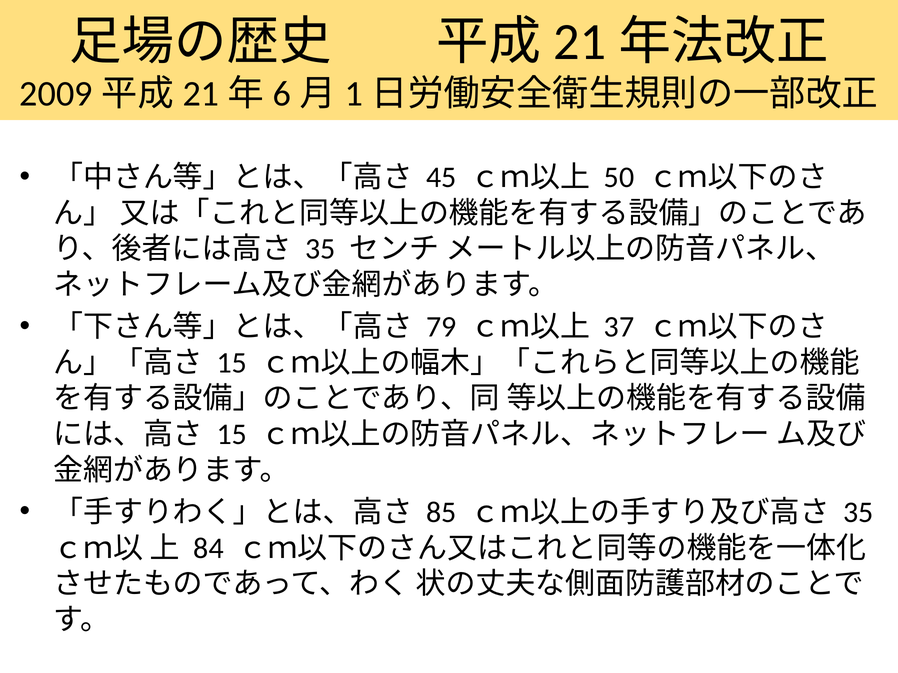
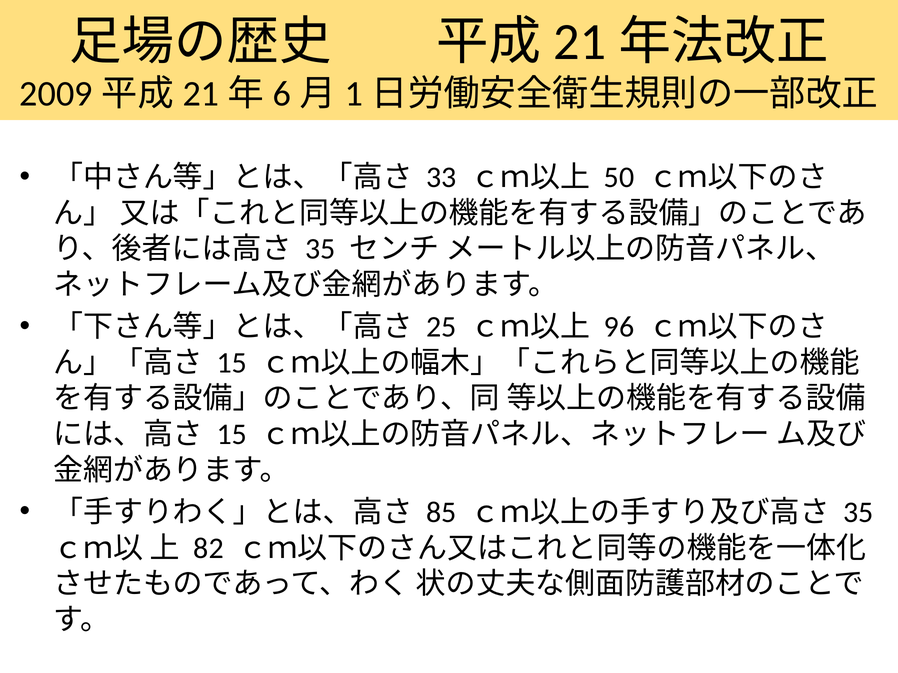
45: 45 -> 33 (441, 177)
79: 79 -> 25 (441, 327)
37: 37 -> 96 (619, 327)
84: 84 -> 82 (209, 549)
